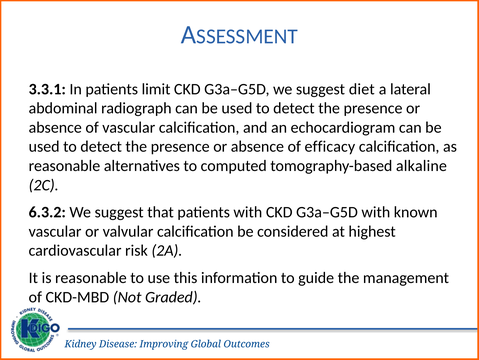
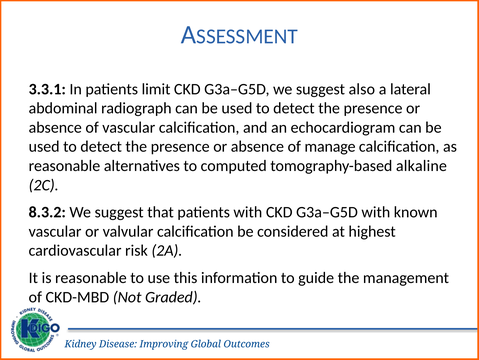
diet: diet -> also (362, 89)
efficacy: efficacy -> manage (330, 146)
6.3.2: 6.3.2 -> 8.3.2 (47, 212)
